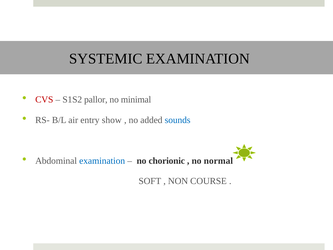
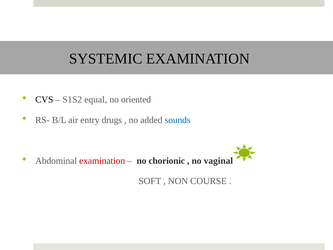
CVS colour: red -> black (44, 99)
pallor: pallor -> equal (96, 99)
minimal: minimal -> oriented (136, 99)
show: show -> drugs (112, 120)
examination colour: blue -> red (102, 161)
normal: normal -> vaginal (218, 161)
